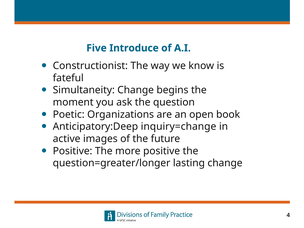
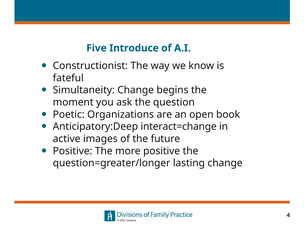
inquiry=change: inquiry=change -> interact=change (179, 127)
